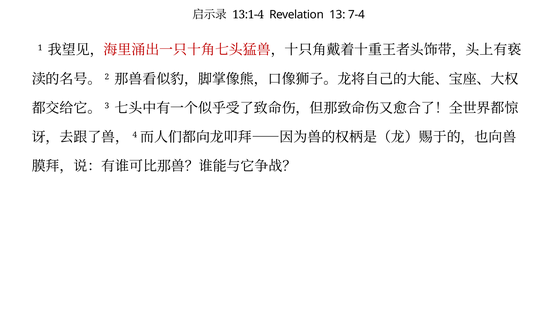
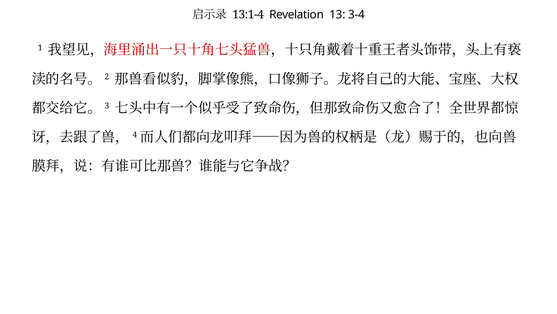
7-4: 7-4 -> 3-4 (356, 15)
